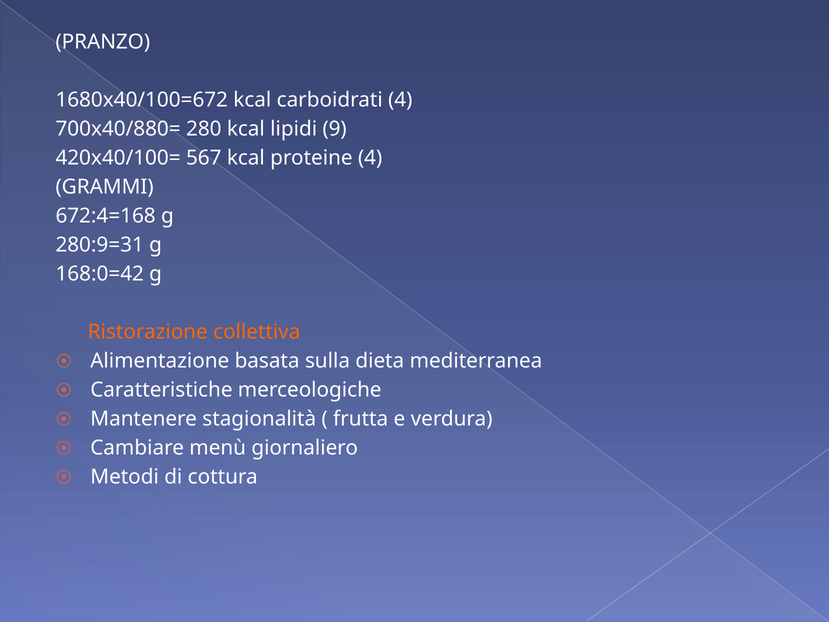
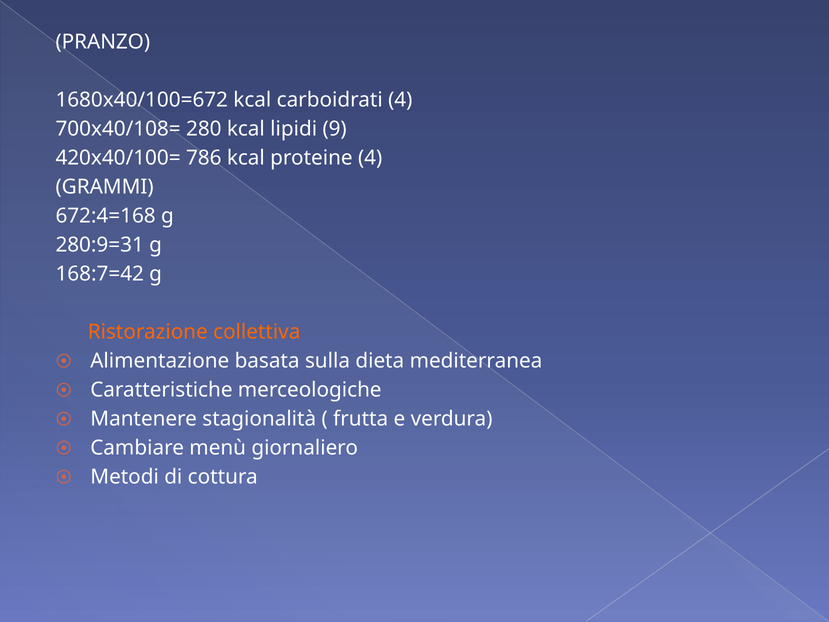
700x40/880=: 700x40/880= -> 700x40/108= (118, 129)
567: 567 -> 786 (204, 158)
168:0=42: 168:0=42 -> 168:7=42 (100, 274)
